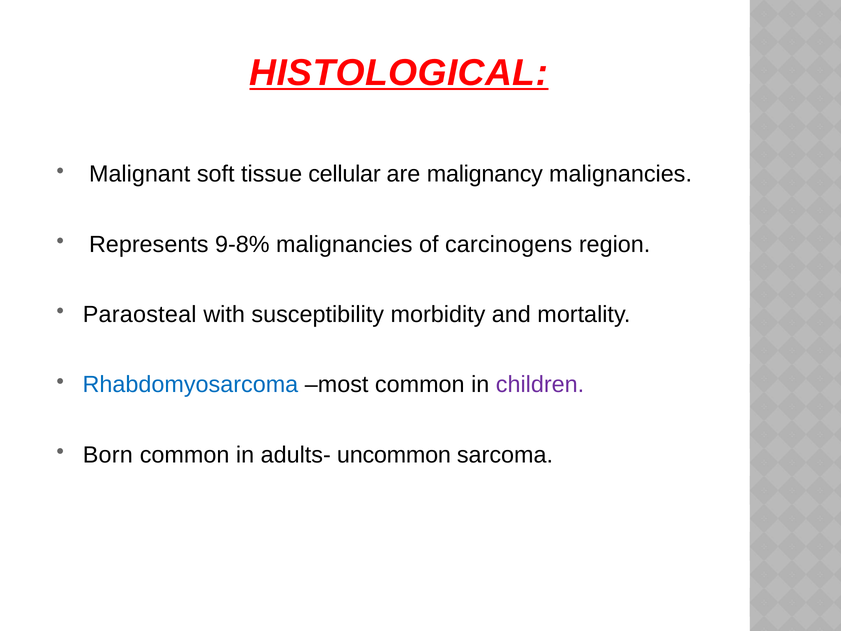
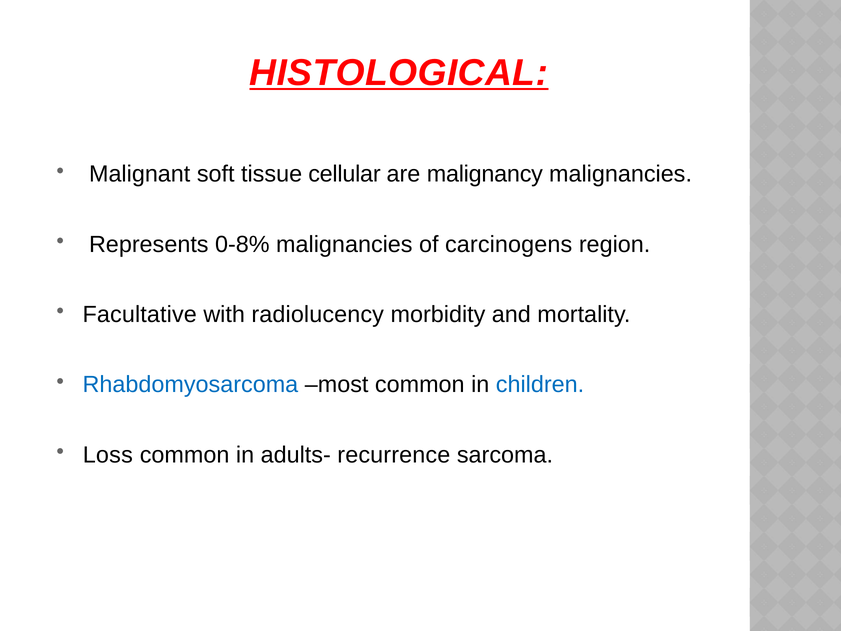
9-8%: 9-8% -> 0-8% (242, 244)
Paraosteal: Paraosteal -> Facultative (140, 314)
susceptibility: susceptibility -> radiolucency (318, 314)
children colour: purple -> blue (540, 385)
Born: Born -> Loss (108, 455)
uncommon: uncommon -> recurrence (394, 455)
